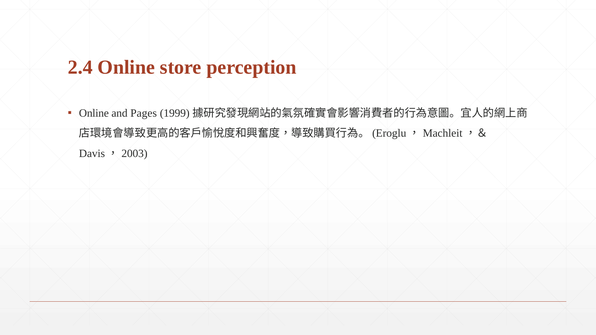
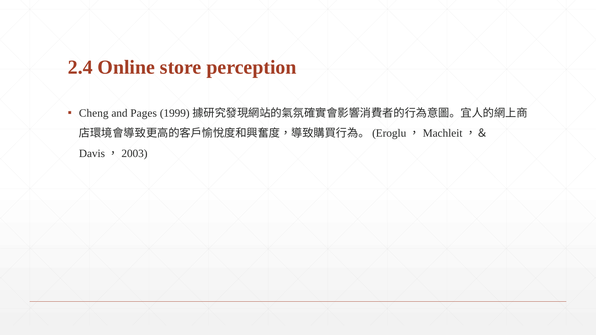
Online: Online -> Cheng (94, 113)
